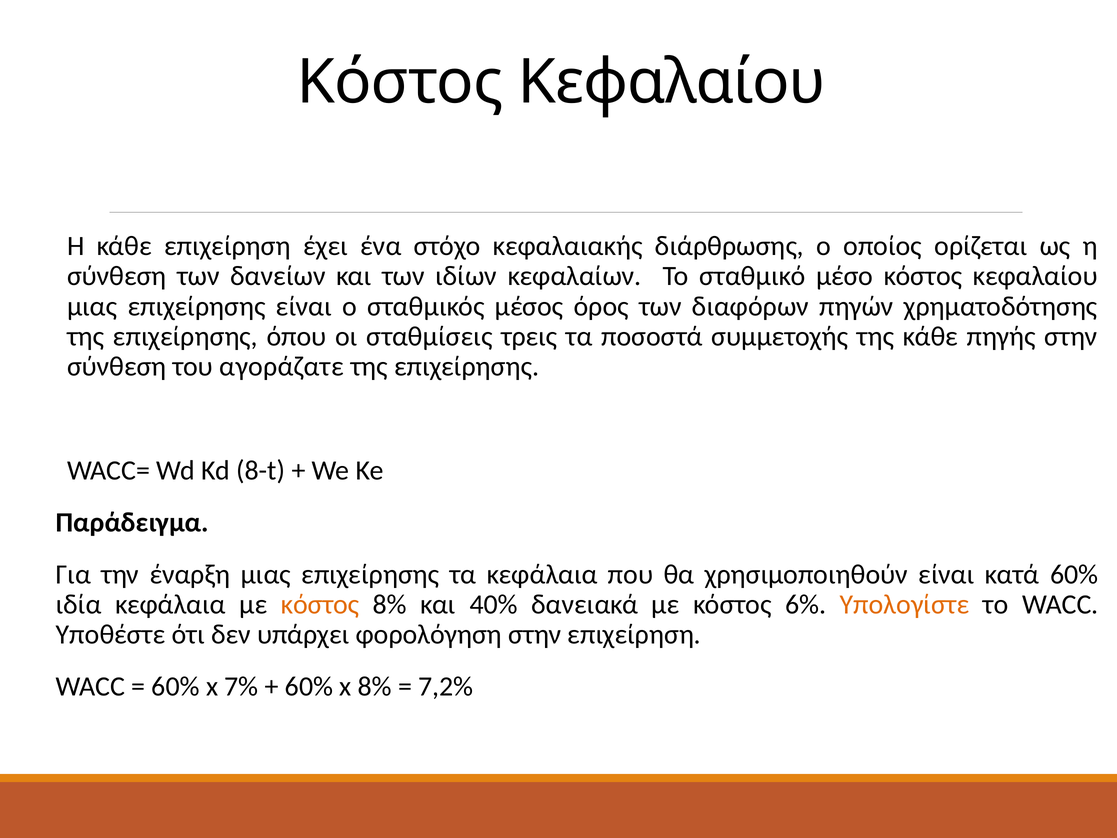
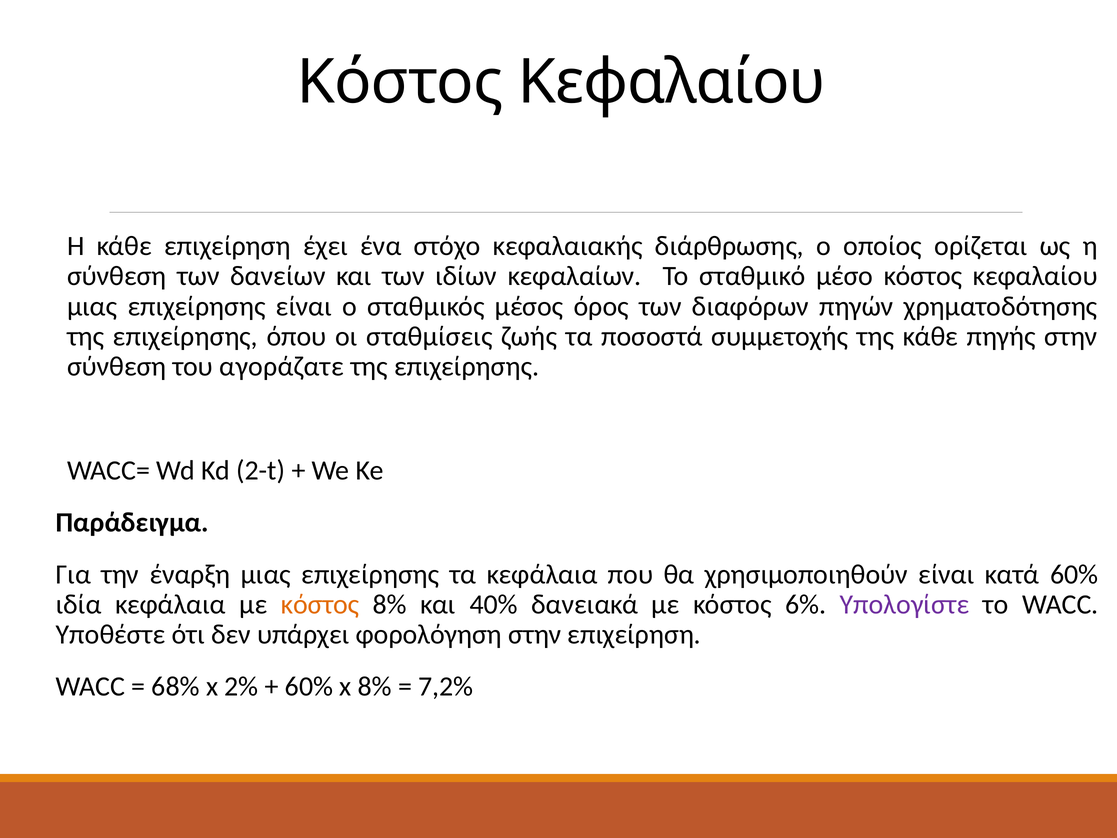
τρεις: τρεις -> ζωής (529, 336)
8-t: 8-t -> 2-t (261, 470)
Υπολογίστε colour: orange -> purple (905, 604)
60%: 60% -> 68% (176, 686)
7%: 7% -> 2% (241, 686)
